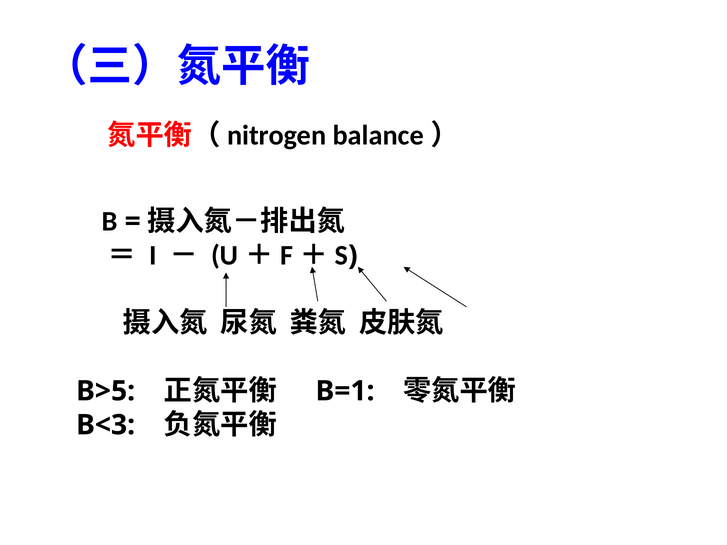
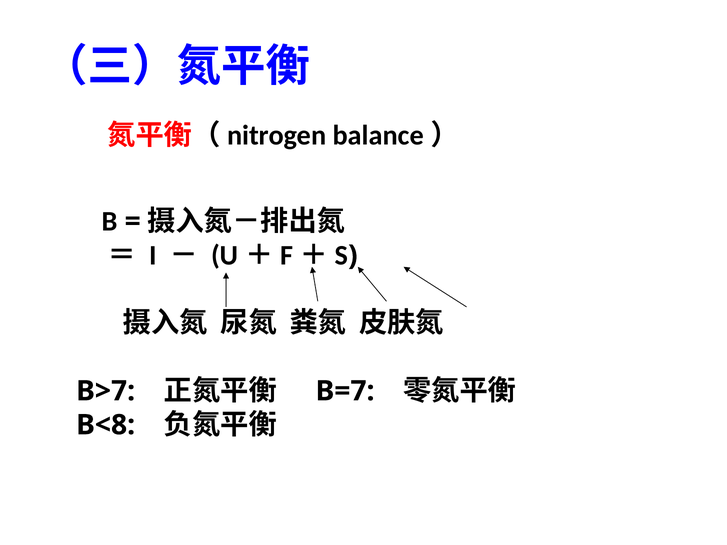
B>5: B>5 -> B>7 (106, 391)
B=1: B=1 -> B=7 (345, 391)
B<3: B<3 -> B<8 (106, 425)
